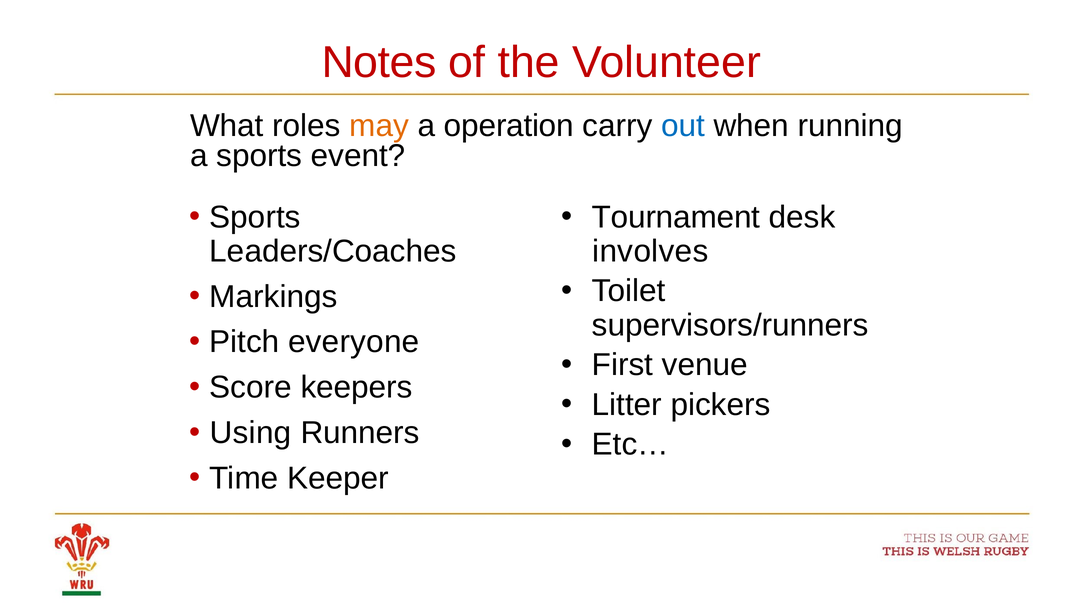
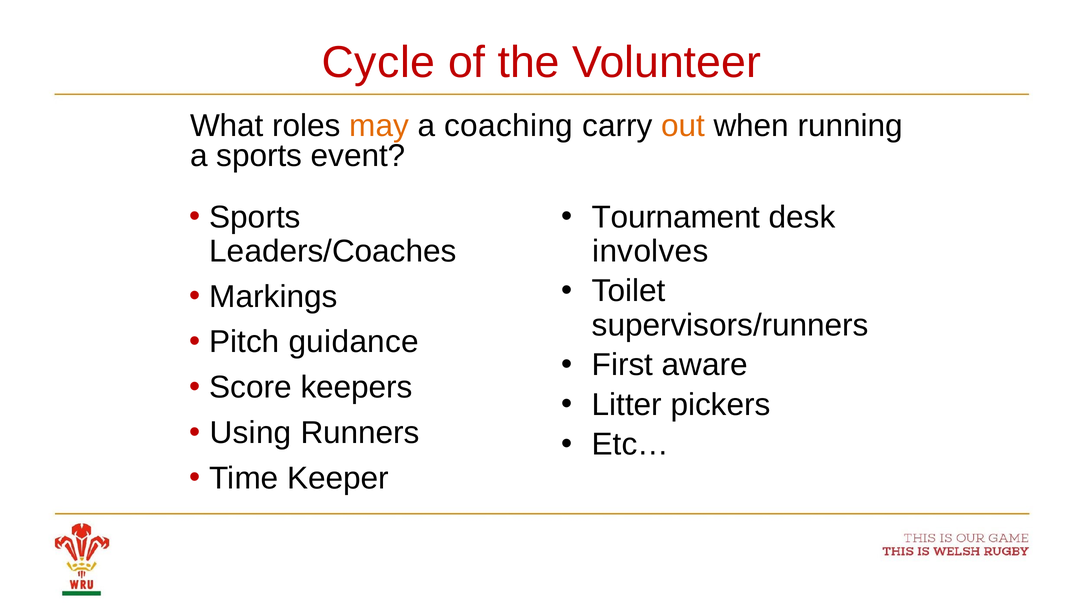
Notes: Notes -> Cycle (379, 63)
operation: operation -> coaching (509, 126)
out colour: blue -> orange (683, 126)
everyone: everyone -> guidance (354, 342)
venue: venue -> aware (705, 365)
